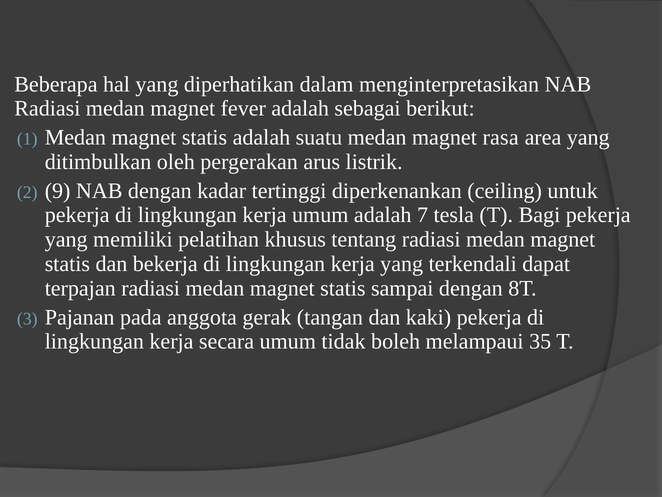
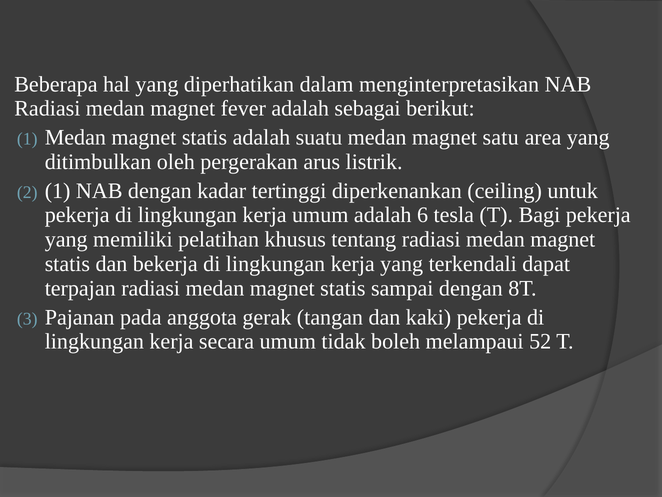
rasa: rasa -> satu (501, 137)
2 9: 9 -> 1 (58, 191)
7: 7 -> 6 (423, 215)
35: 35 -> 52 (540, 341)
